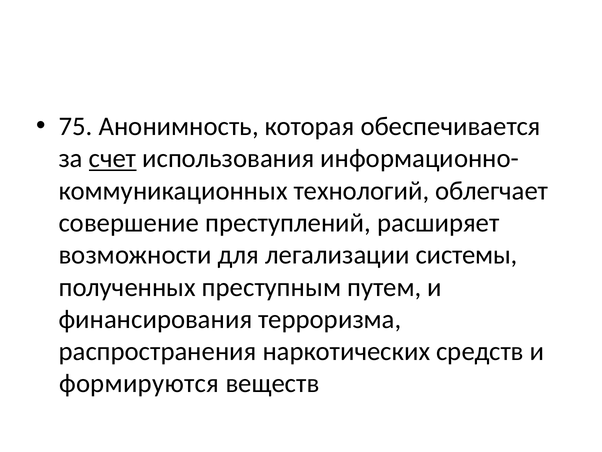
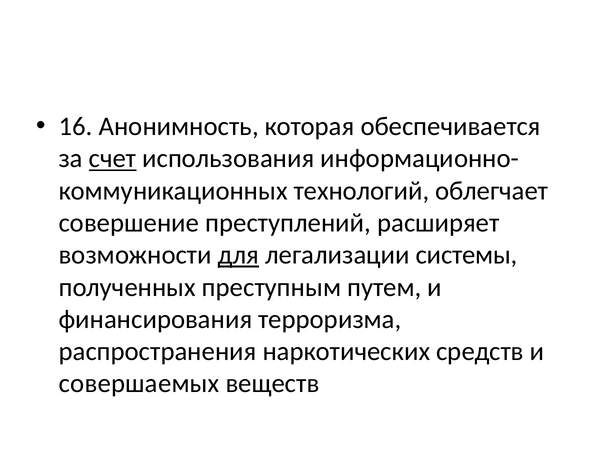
75: 75 -> 16 (76, 126)
для underline: none -> present (239, 255)
формируются: формируются -> совершаемых (139, 383)
